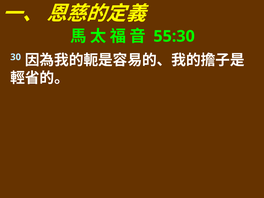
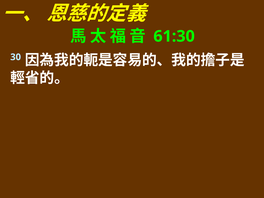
55:30: 55:30 -> 61:30 (174, 36)
